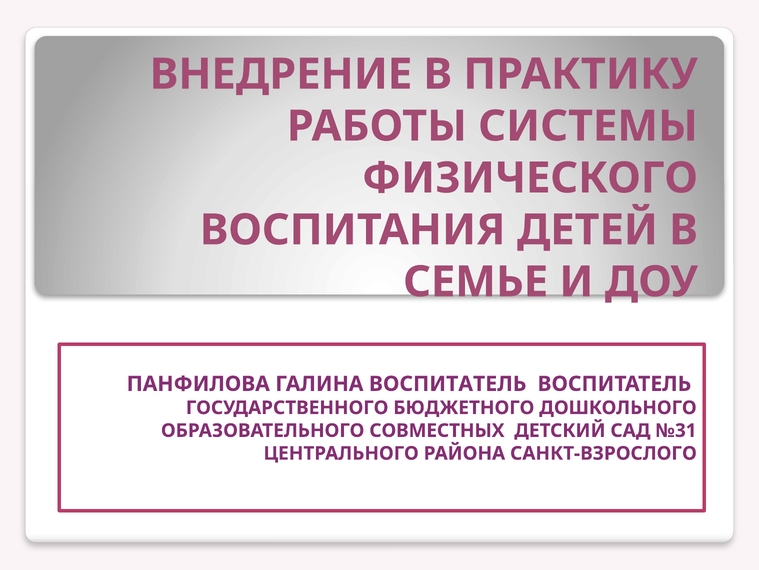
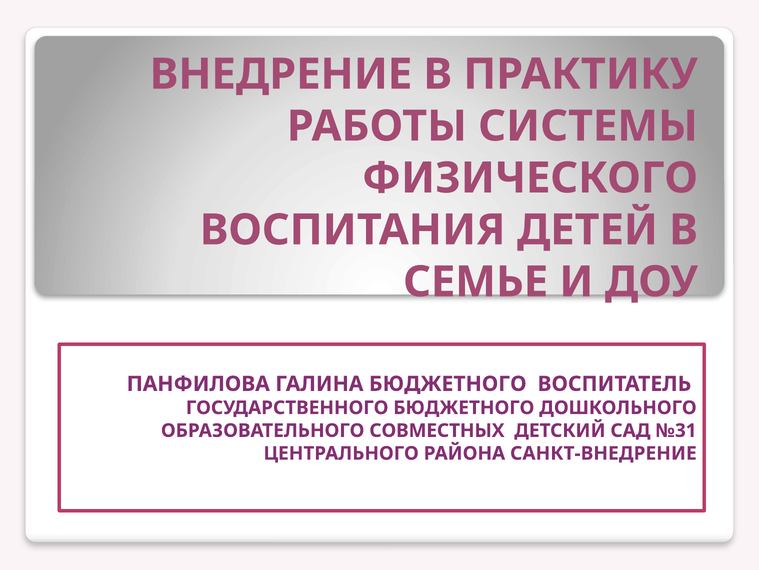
ГАЛИНА ВОСПИТАТЕЛЬ: ВОСПИТАТЕЛЬ -> БЮДЖЕТНОГО (448, 383)
САНКТ-ВЗРОСЛОГО: САНКТ-ВЗРОСЛОГО -> САНКТ-ВНЕДРЕНИЕ (603, 453)
